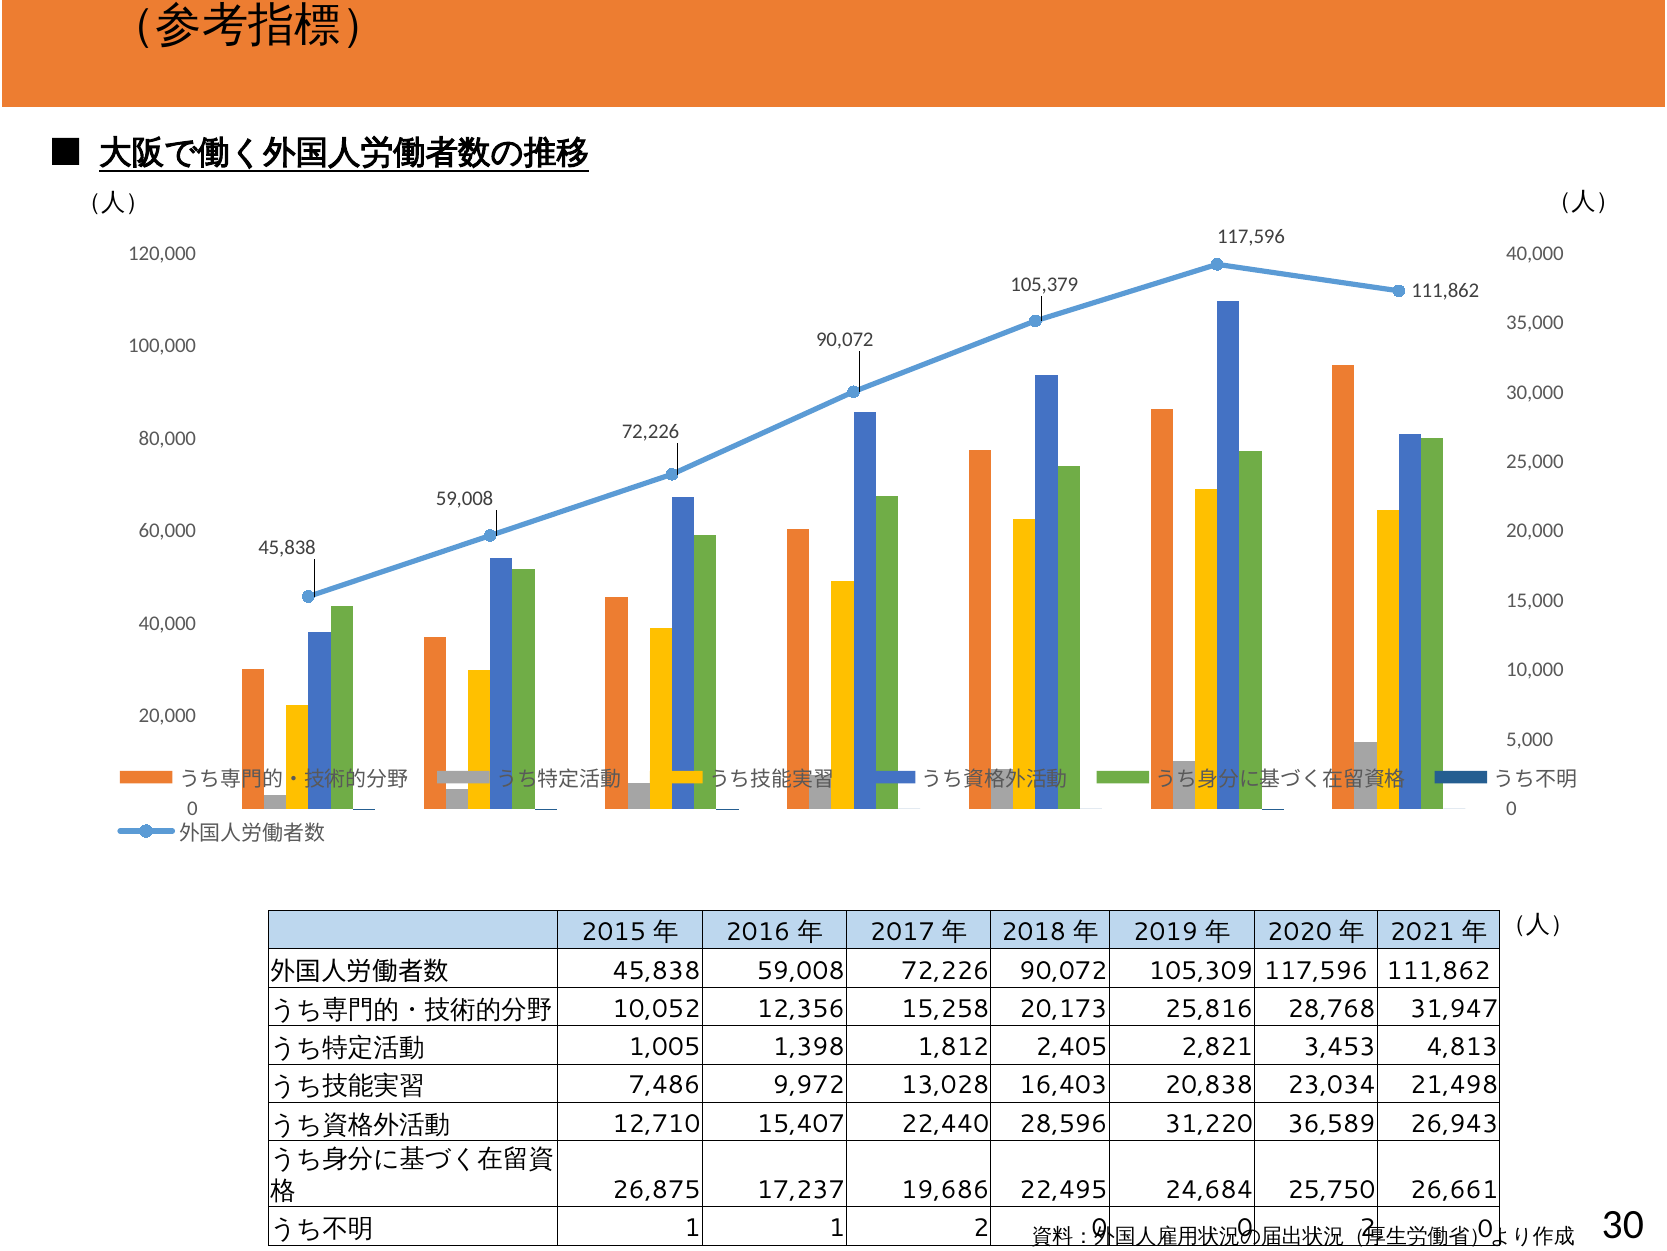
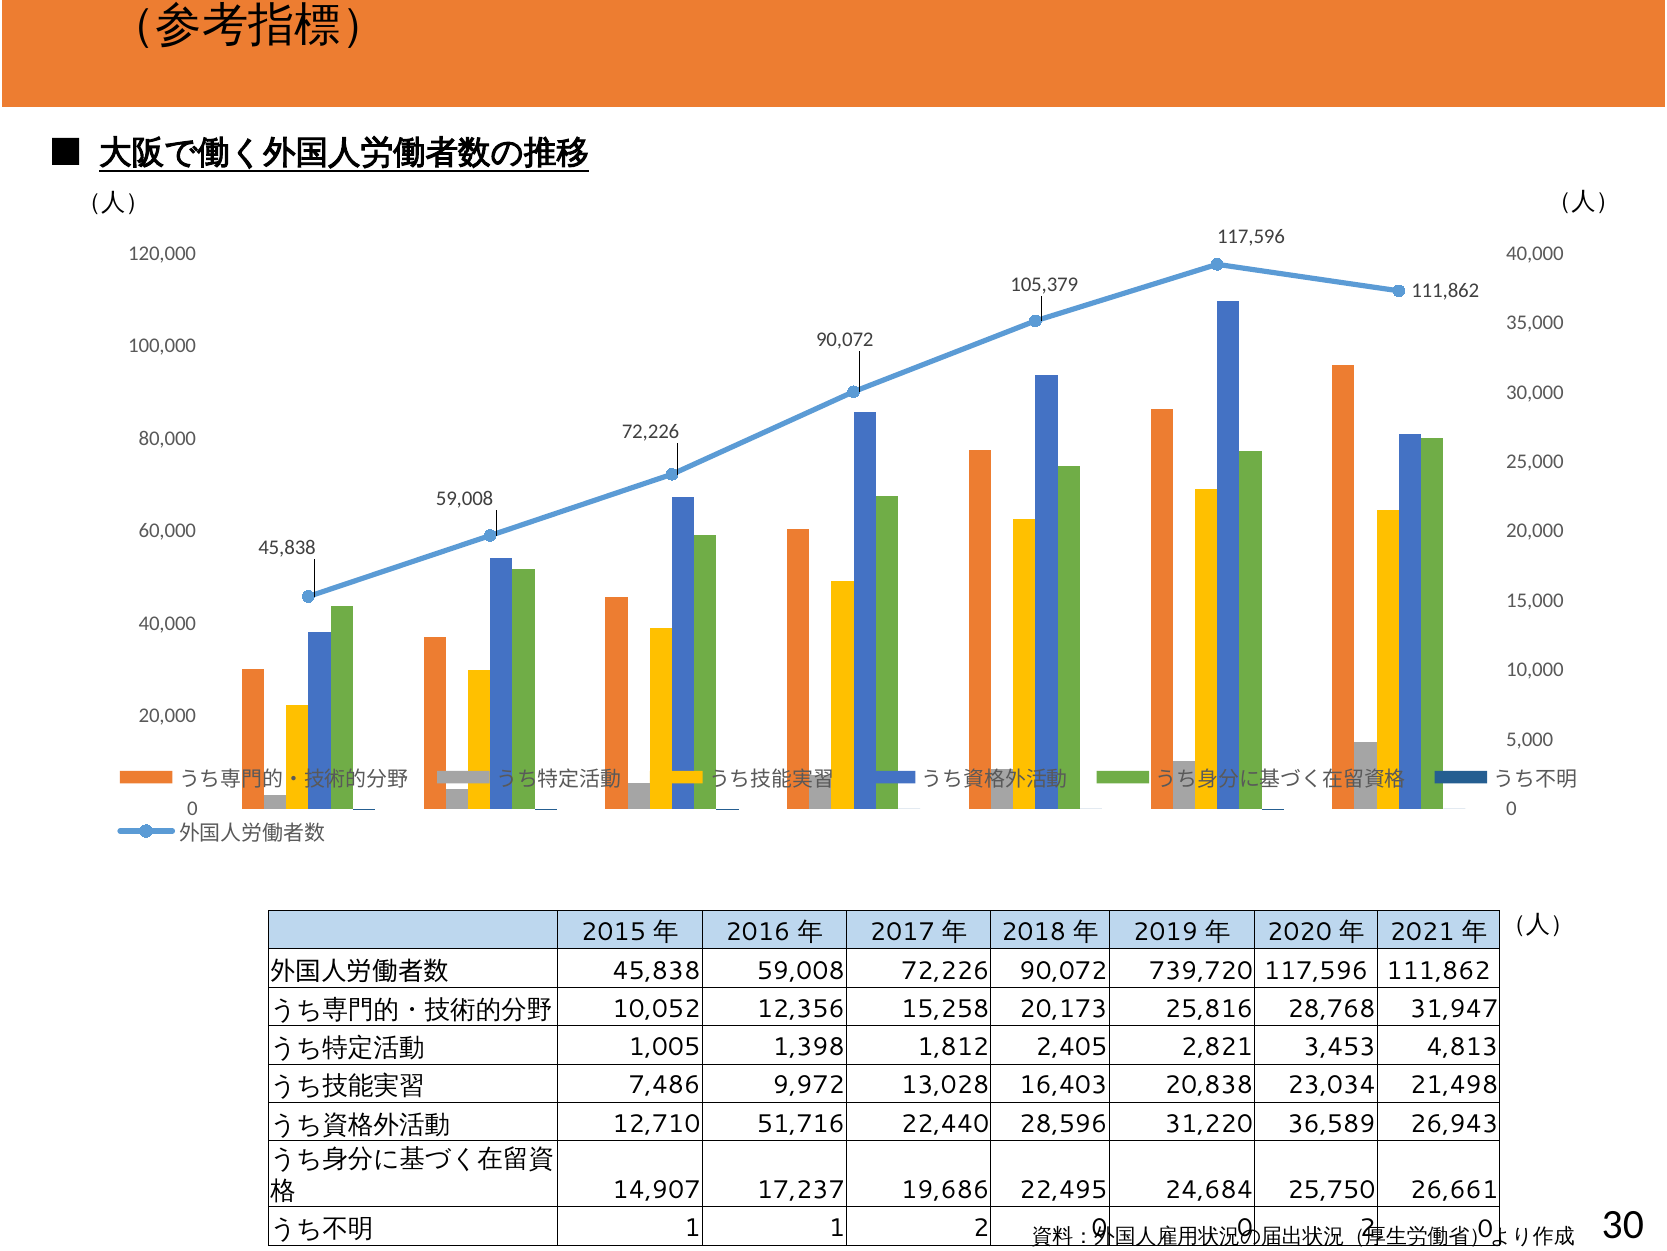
105,309: 105,309 -> 739,720 (1201, 970)
15,407: 15,407 -> 51,716 (801, 1123)
26,875: 26,875 -> 14,907 (656, 1189)
